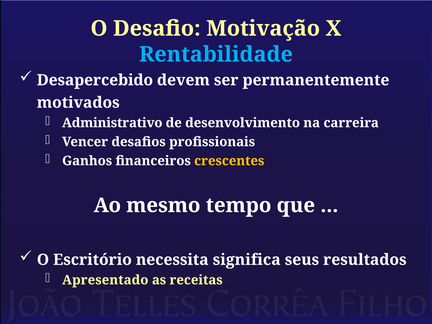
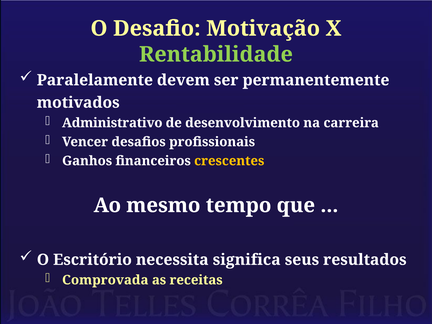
Rentabilidade colour: light blue -> light green (216, 54)
Desapercebido: Desapercebido -> Paralelamente (95, 80)
Apresentado: Apresentado -> Comprovada (105, 280)
